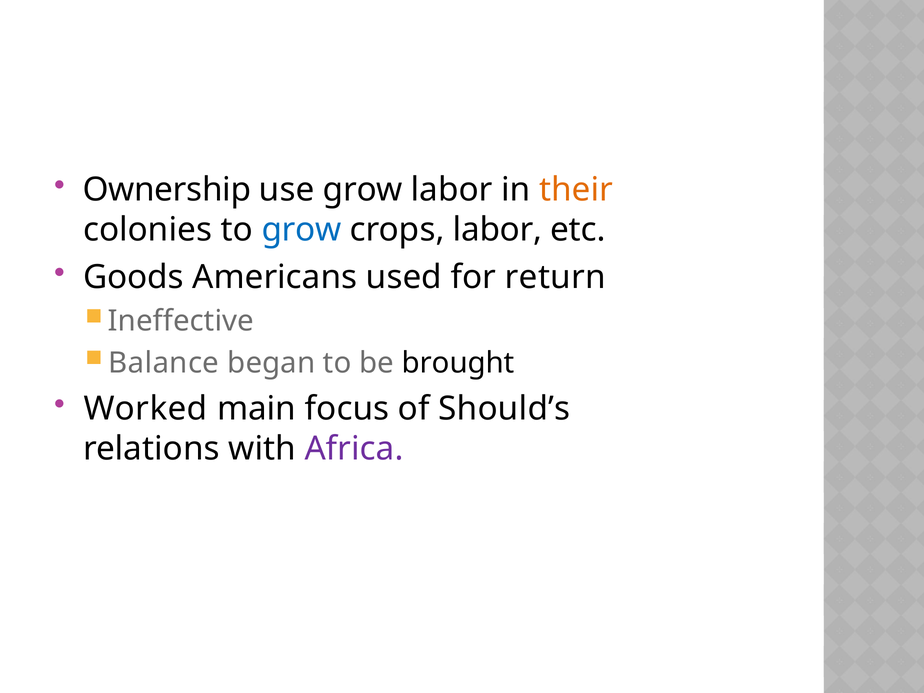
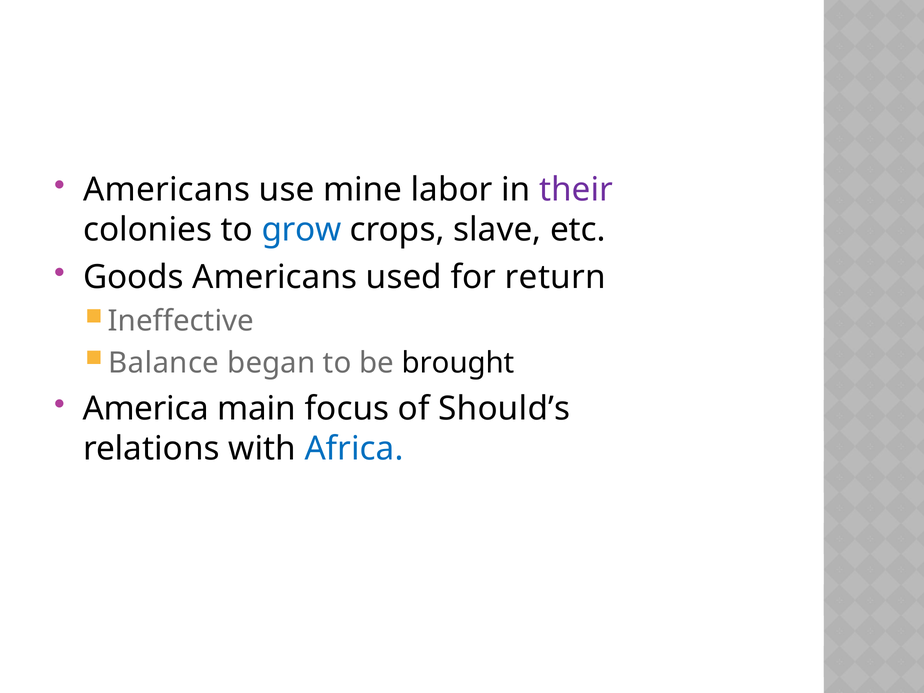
Ownership: Ownership -> Americans (167, 190)
use grow: grow -> mine (363, 190)
their colour: orange -> purple (576, 190)
crops labor: labor -> slave (497, 230)
Worked: Worked -> America (146, 409)
Africa colour: purple -> blue (354, 449)
